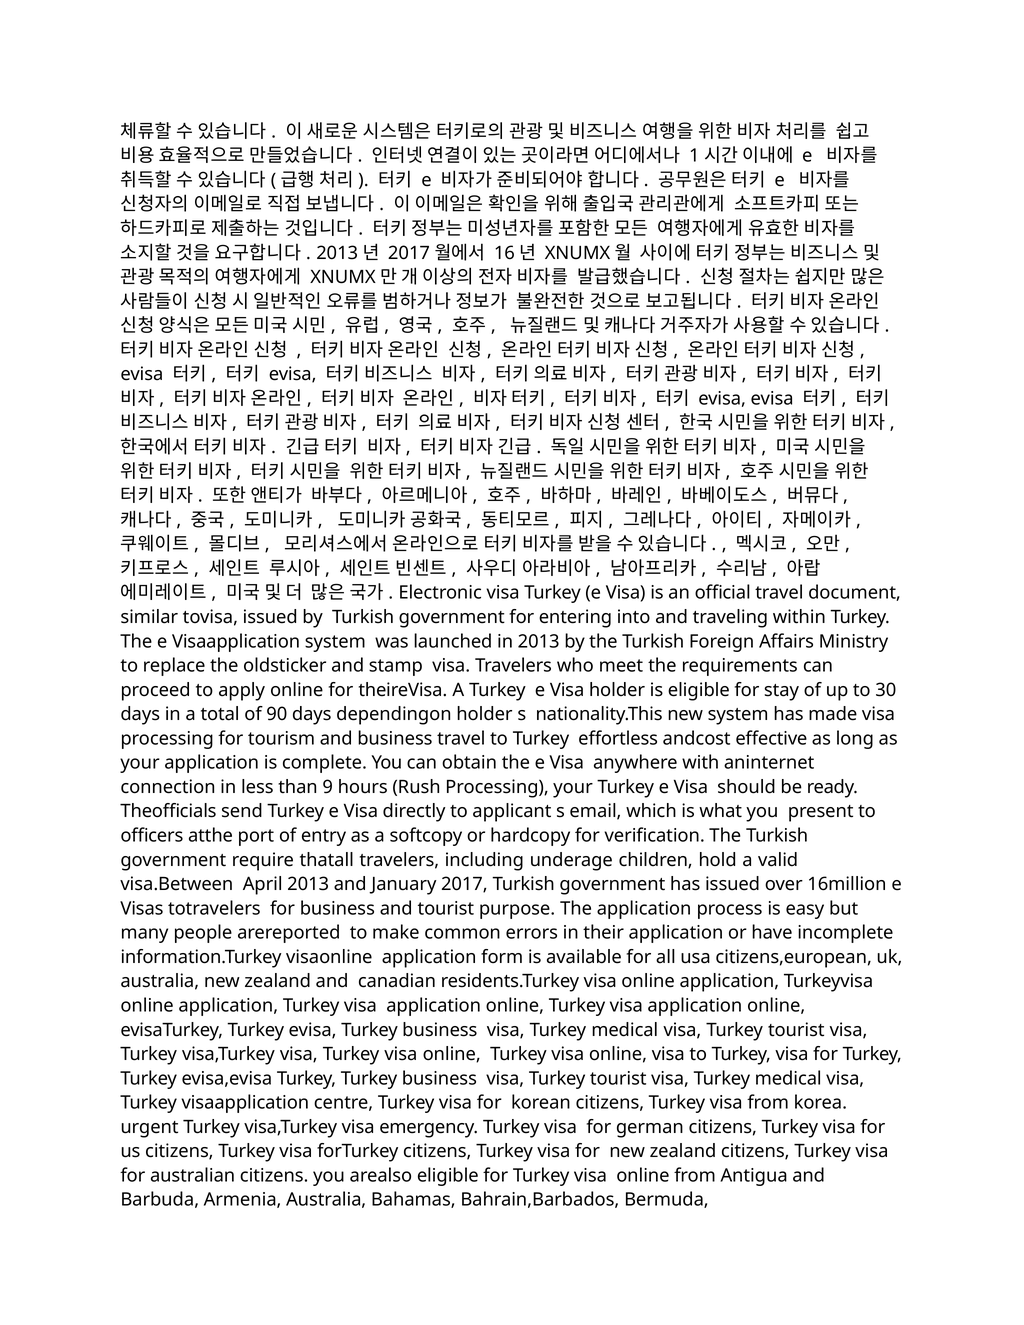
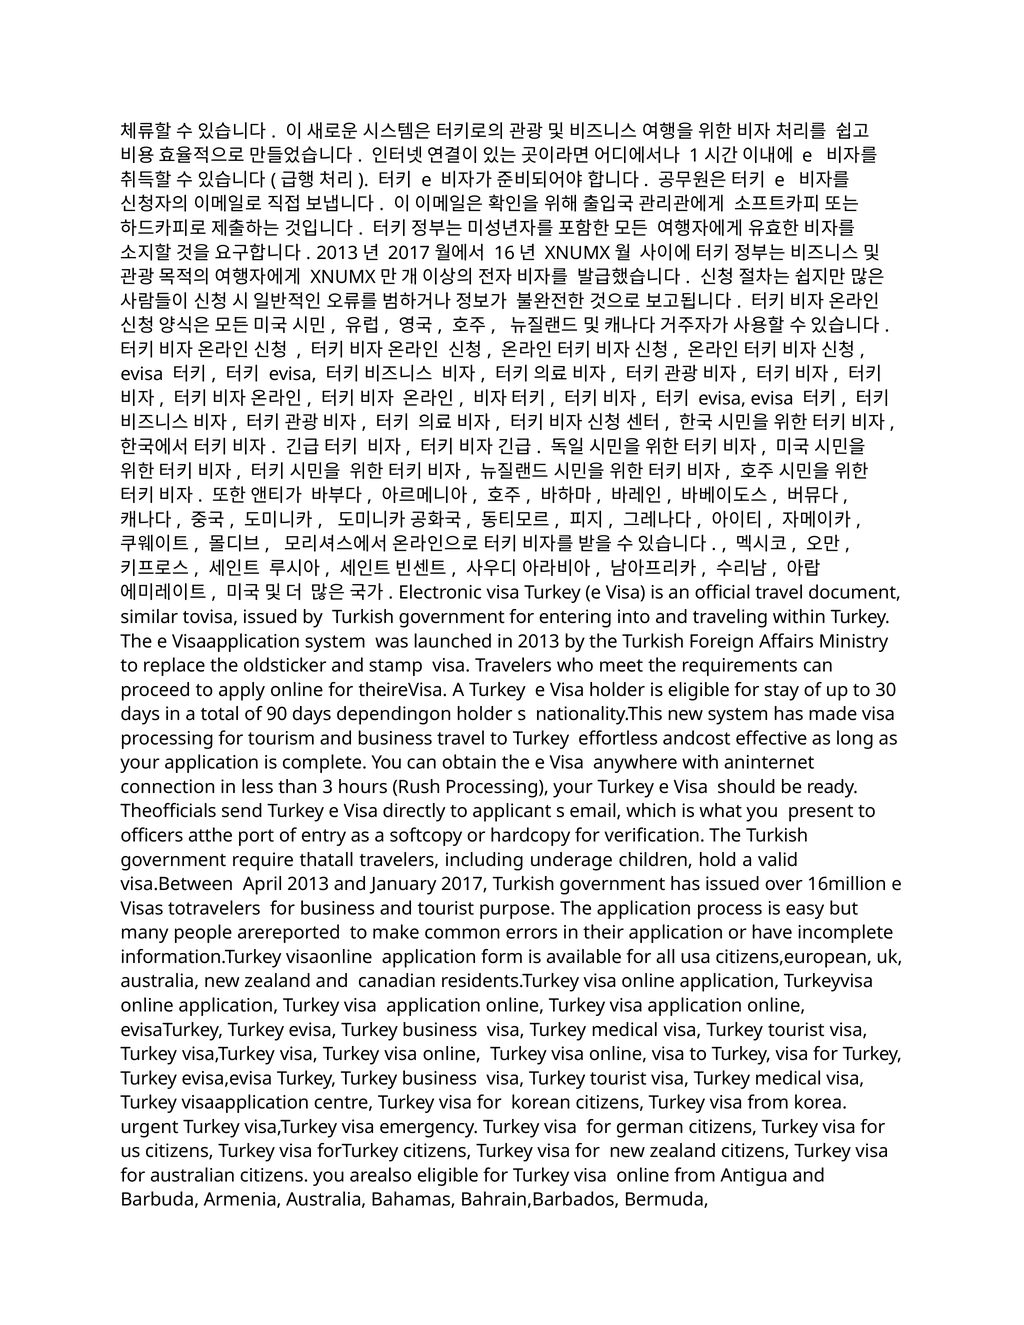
9: 9 -> 3 (328, 787)
